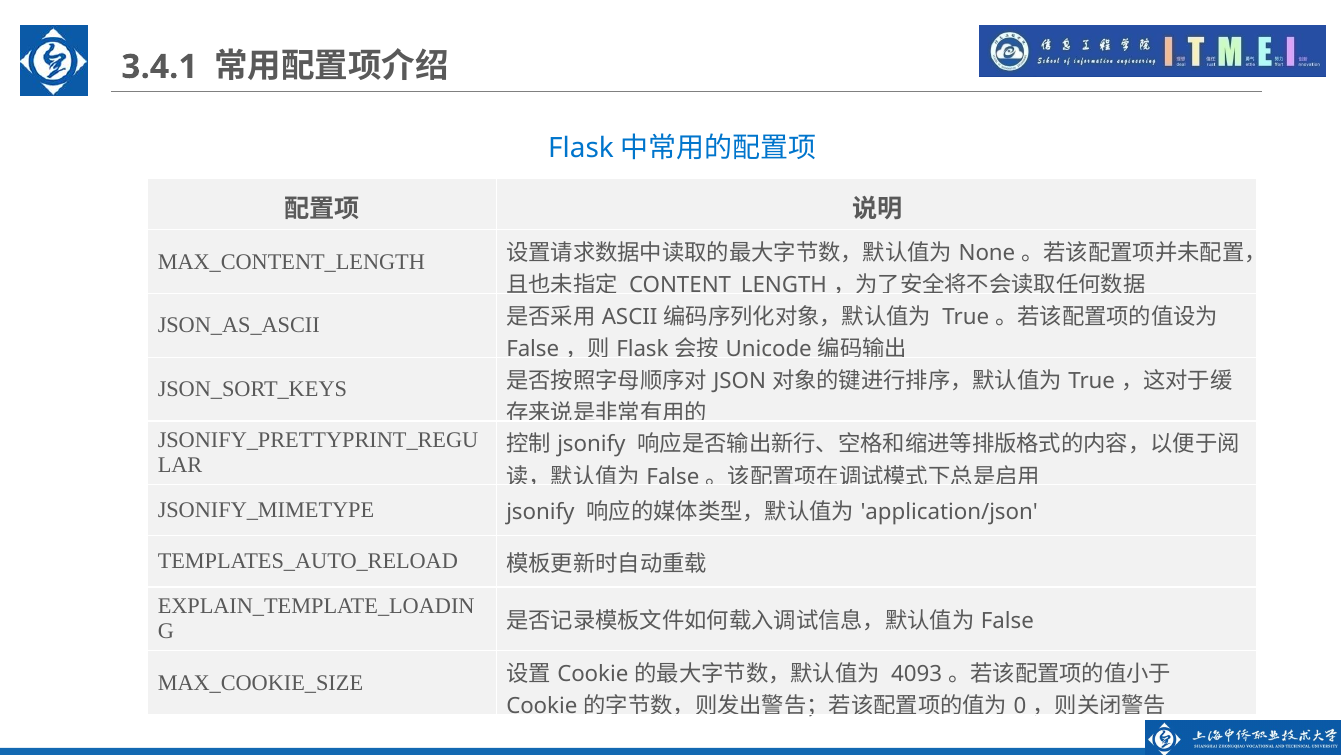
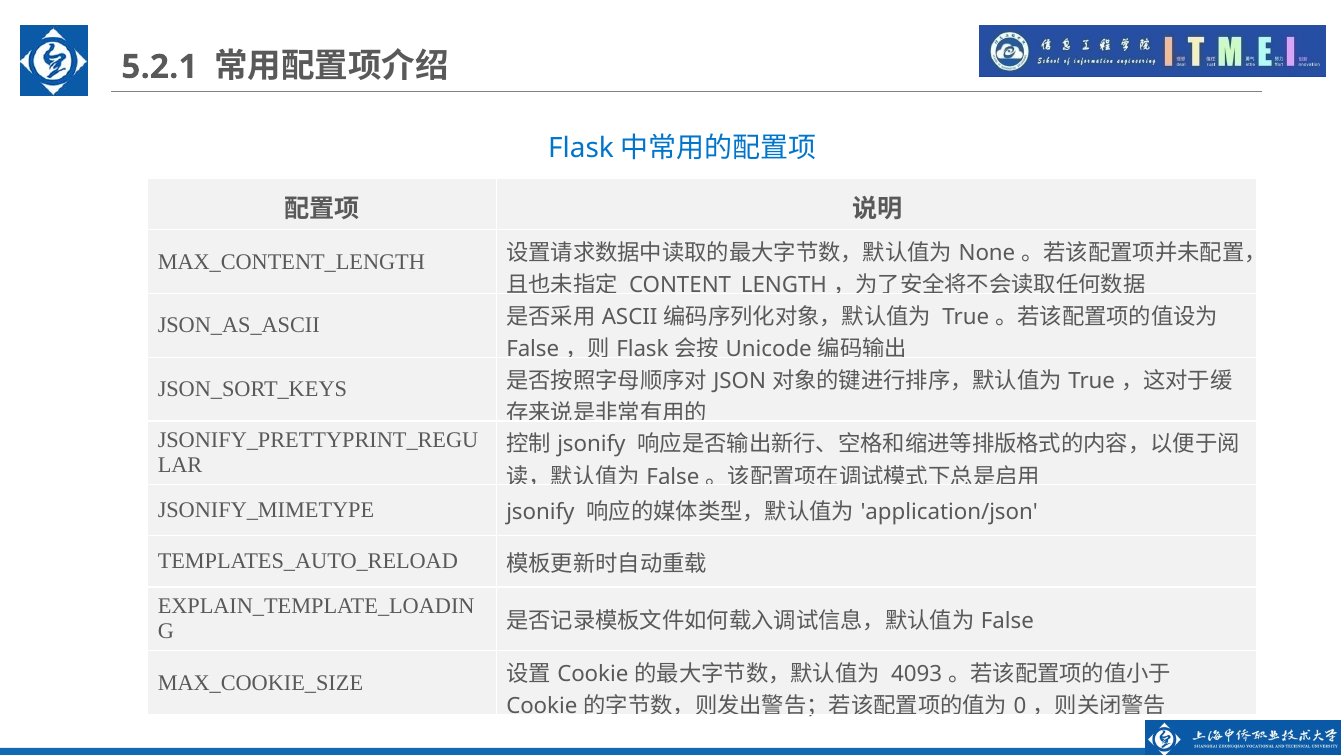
3.4.1: 3.4.1 -> 5.2.1 (159, 67)
